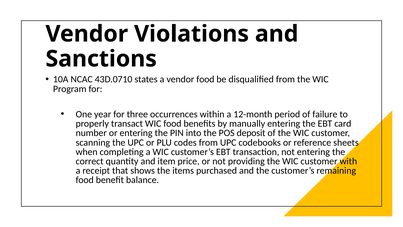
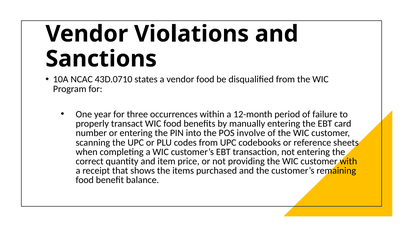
deposit: deposit -> involve (251, 133)
